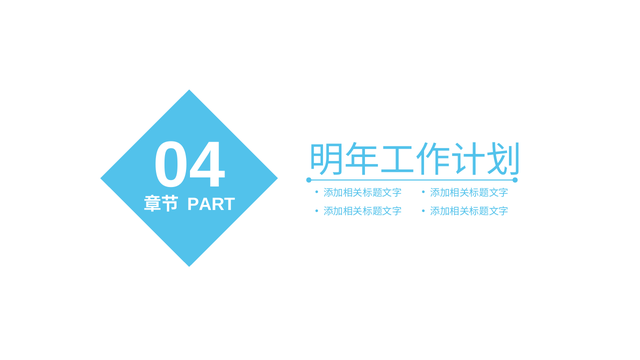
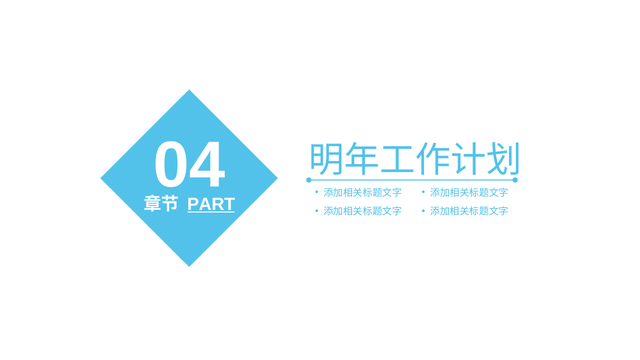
PART underline: none -> present (211, 205)
